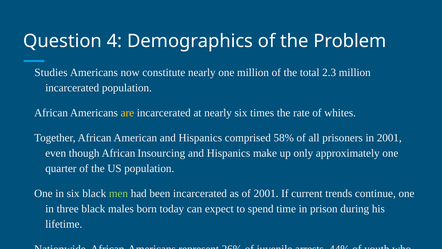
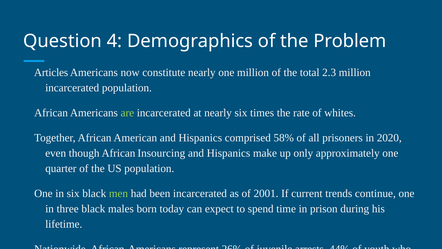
Studies: Studies -> Articles (51, 72)
are colour: yellow -> light green (127, 113)
in 2001: 2001 -> 2020 (389, 138)
